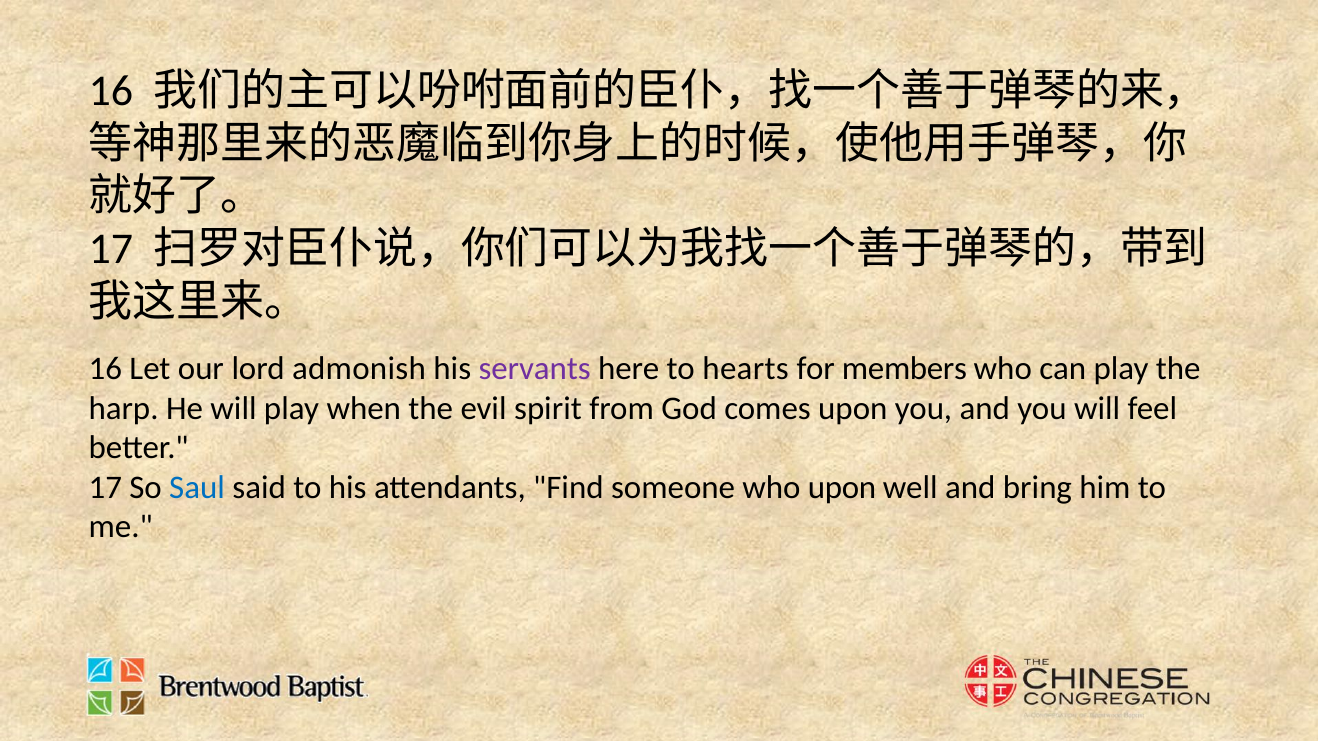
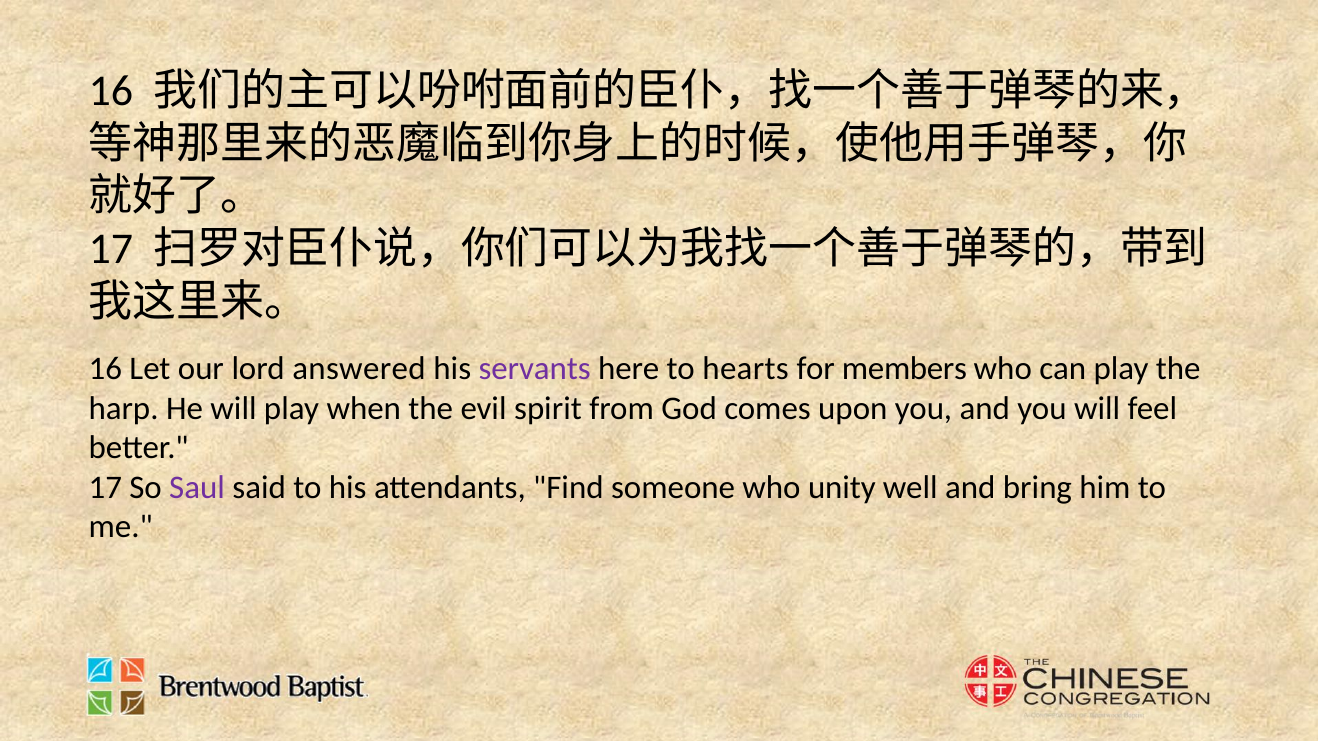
admonish: admonish -> answered (359, 369)
Saul colour: blue -> purple (197, 488)
who upon: upon -> unity (842, 488)
